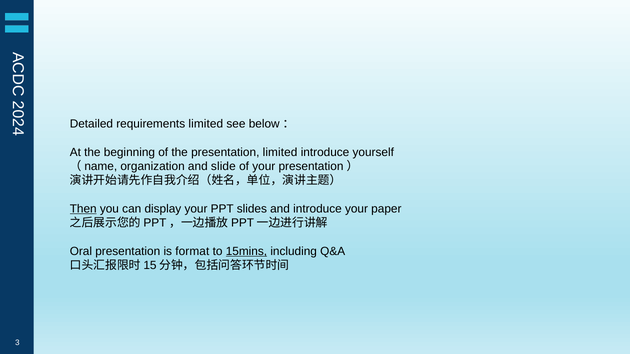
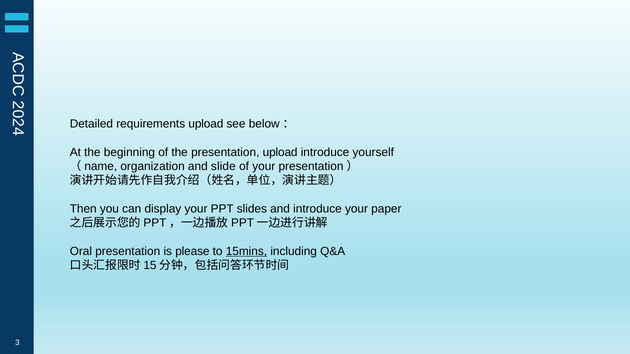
requirements limited: limited -> upload (206, 124)
presentation limited: limited -> upload (280, 152)
Then underline: present -> none (83, 209)
format: format -> please (192, 252)
